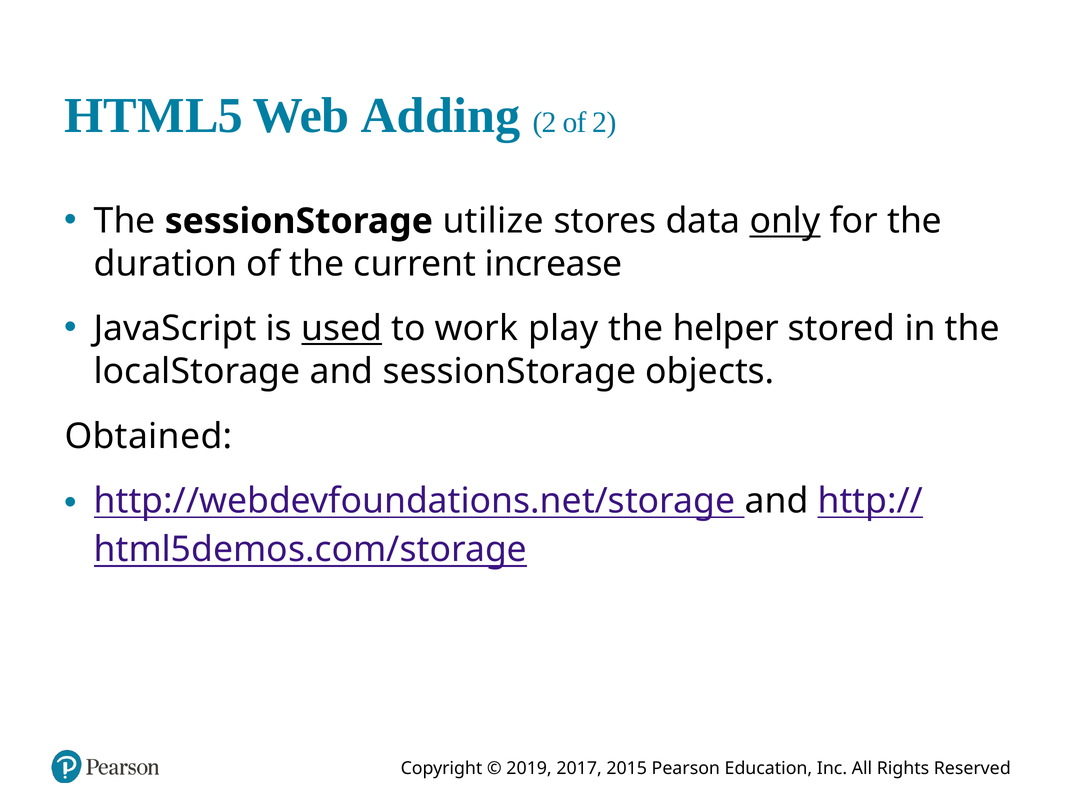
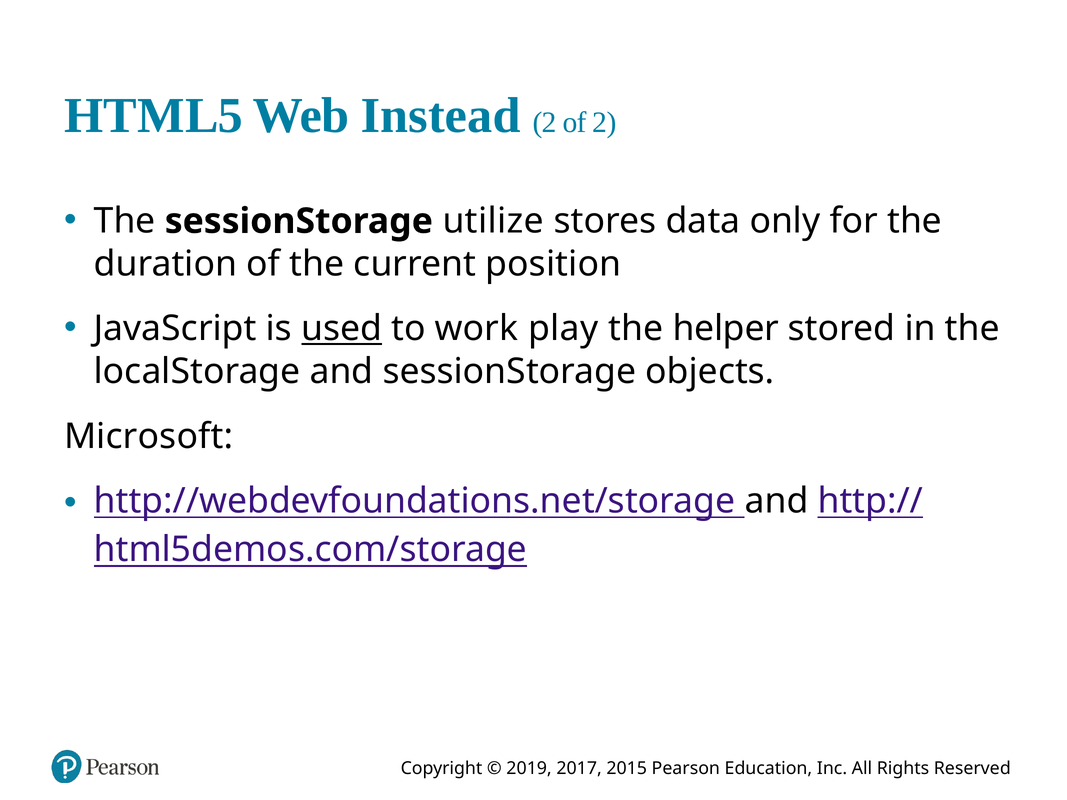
Adding: Adding -> Instead (441, 116)
only underline: present -> none (785, 221)
increase: increase -> position (553, 264)
Obtained: Obtained -> Microsoft (149, 436)
